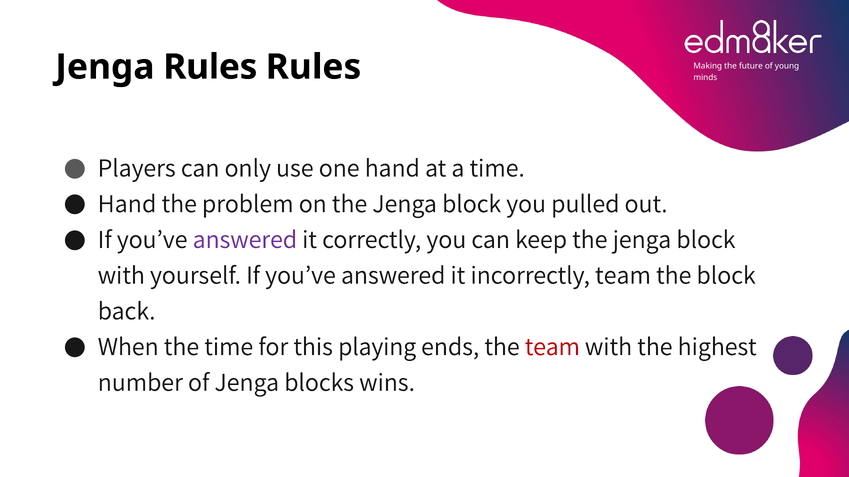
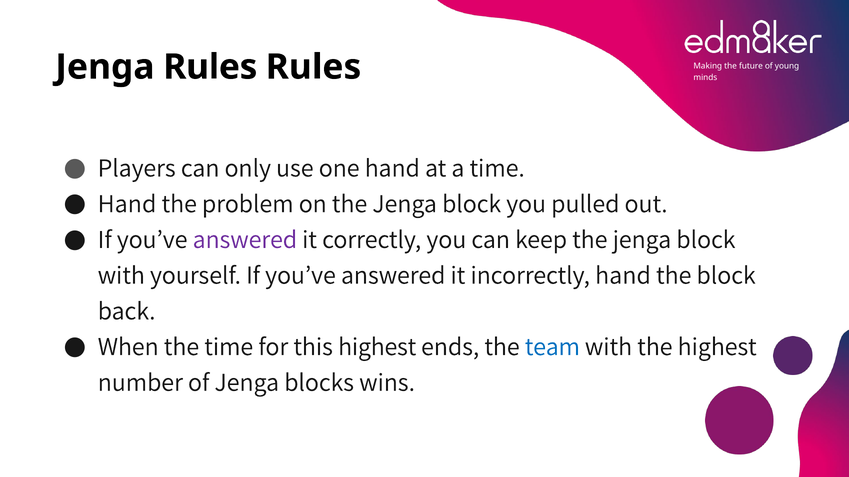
incorrectly team: team -> hand (623, 275)
this playing: playing -> highest (377, 347)
team colour: red -> blue (552, 347)
